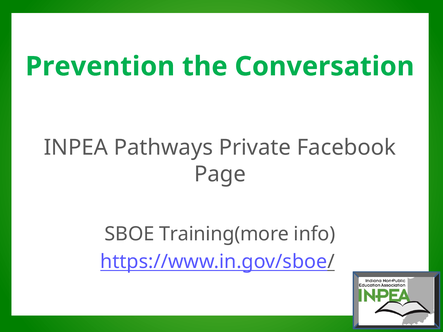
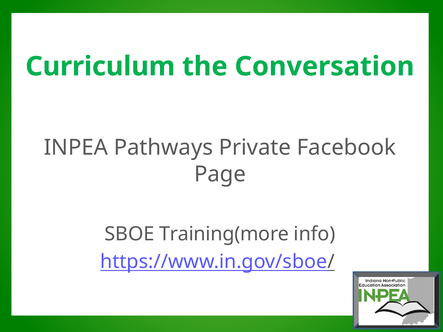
Prevention: Prevention -> Curriculum (100, 66)
